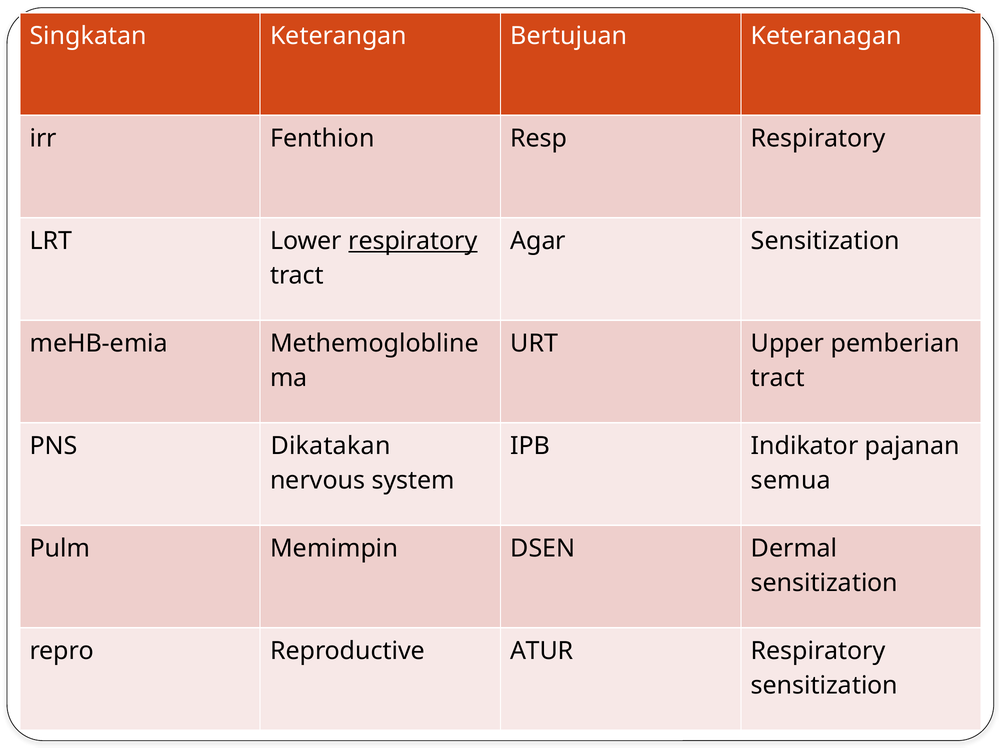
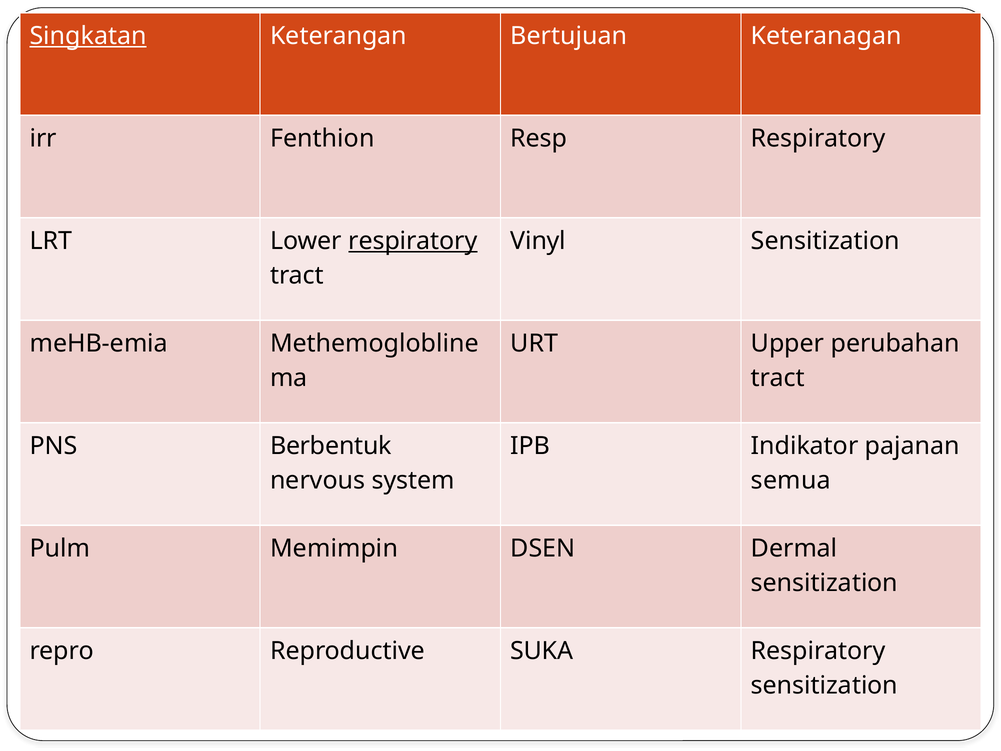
Singkatan underline: none -> present (88, 36)
Agar: Agar -> Vinyl (538, 241)
pemberian: pemberian -> perubahan (895, 344)
Dikatakan: Dikatakan -> Berbentuk (331, 446)
ATUR: ATUR -> SUKA (542, 651)
